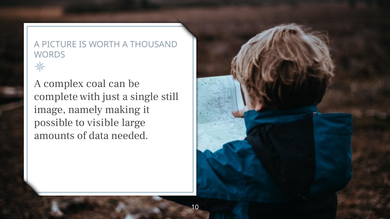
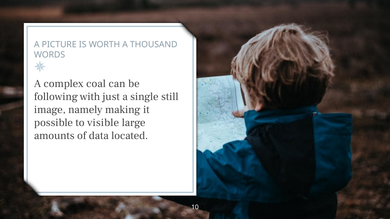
complete: complete -> following (56, 97)
needed: needed -> located (130, 136)
